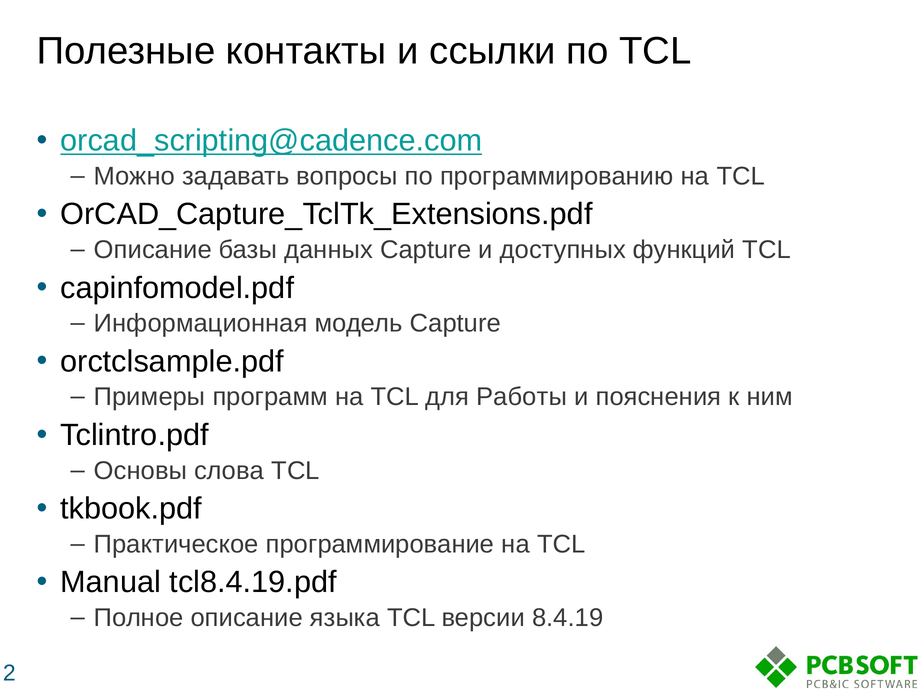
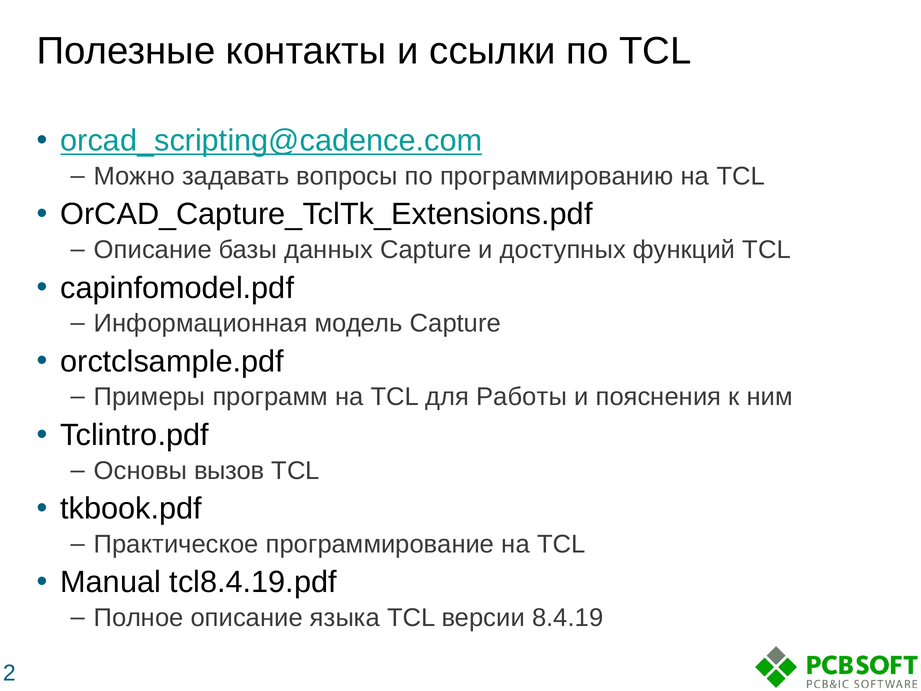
слова: слова -> вызов (229, 470)
